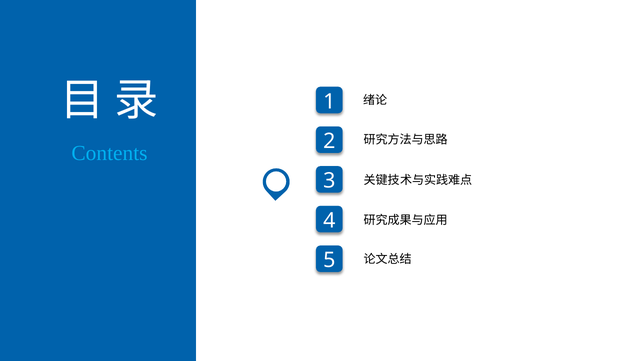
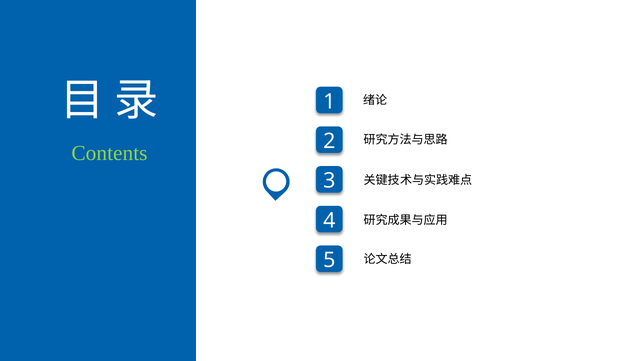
Contents colour: light blue -> light green (109, 153)
